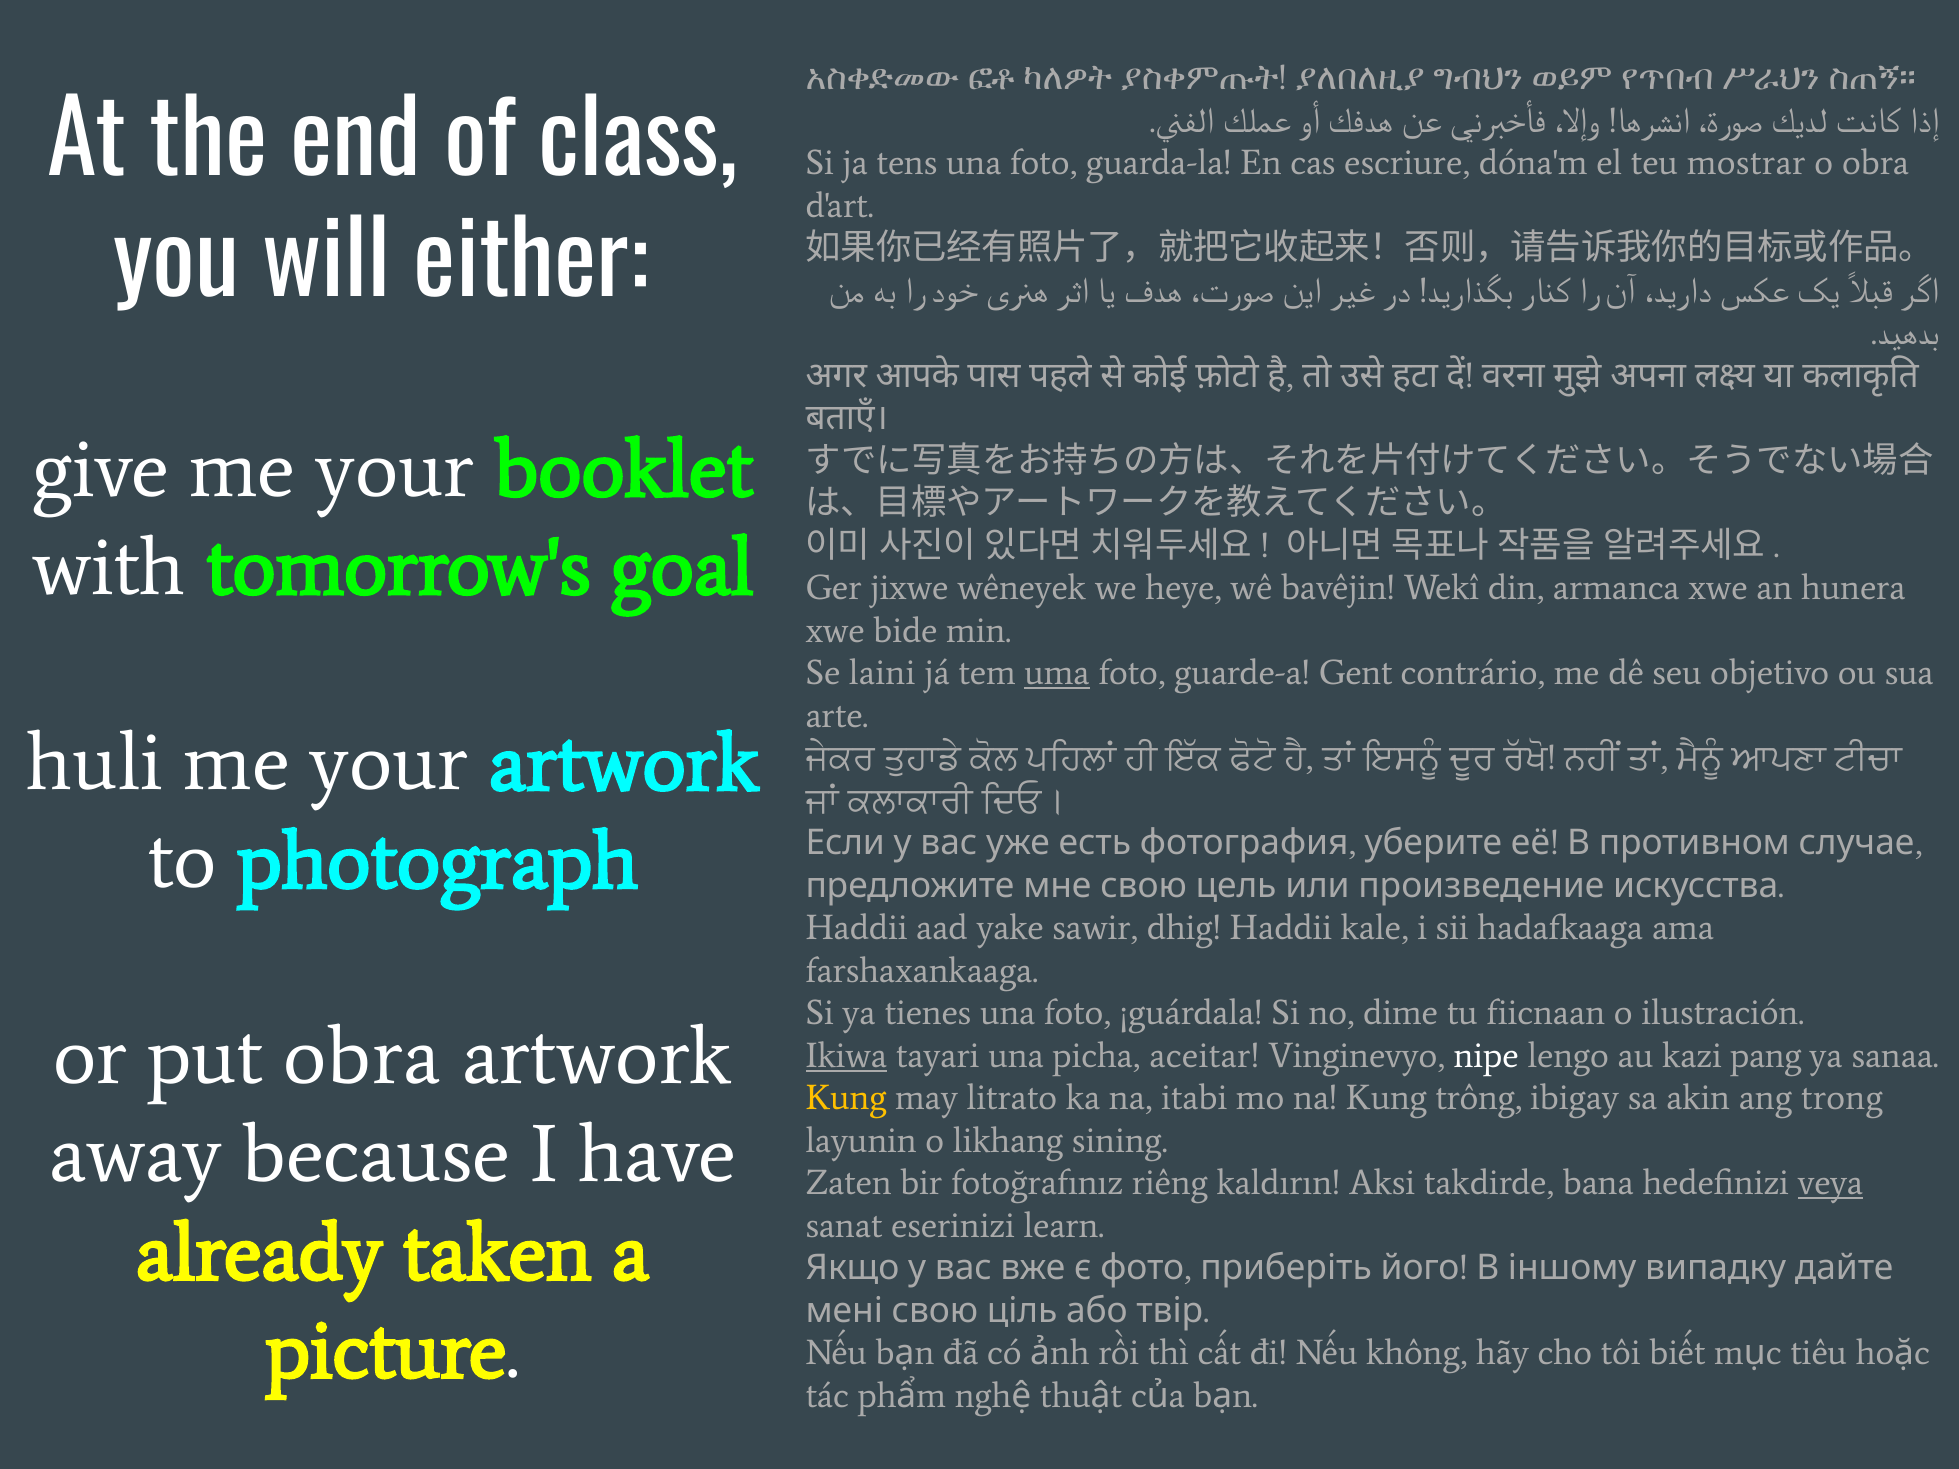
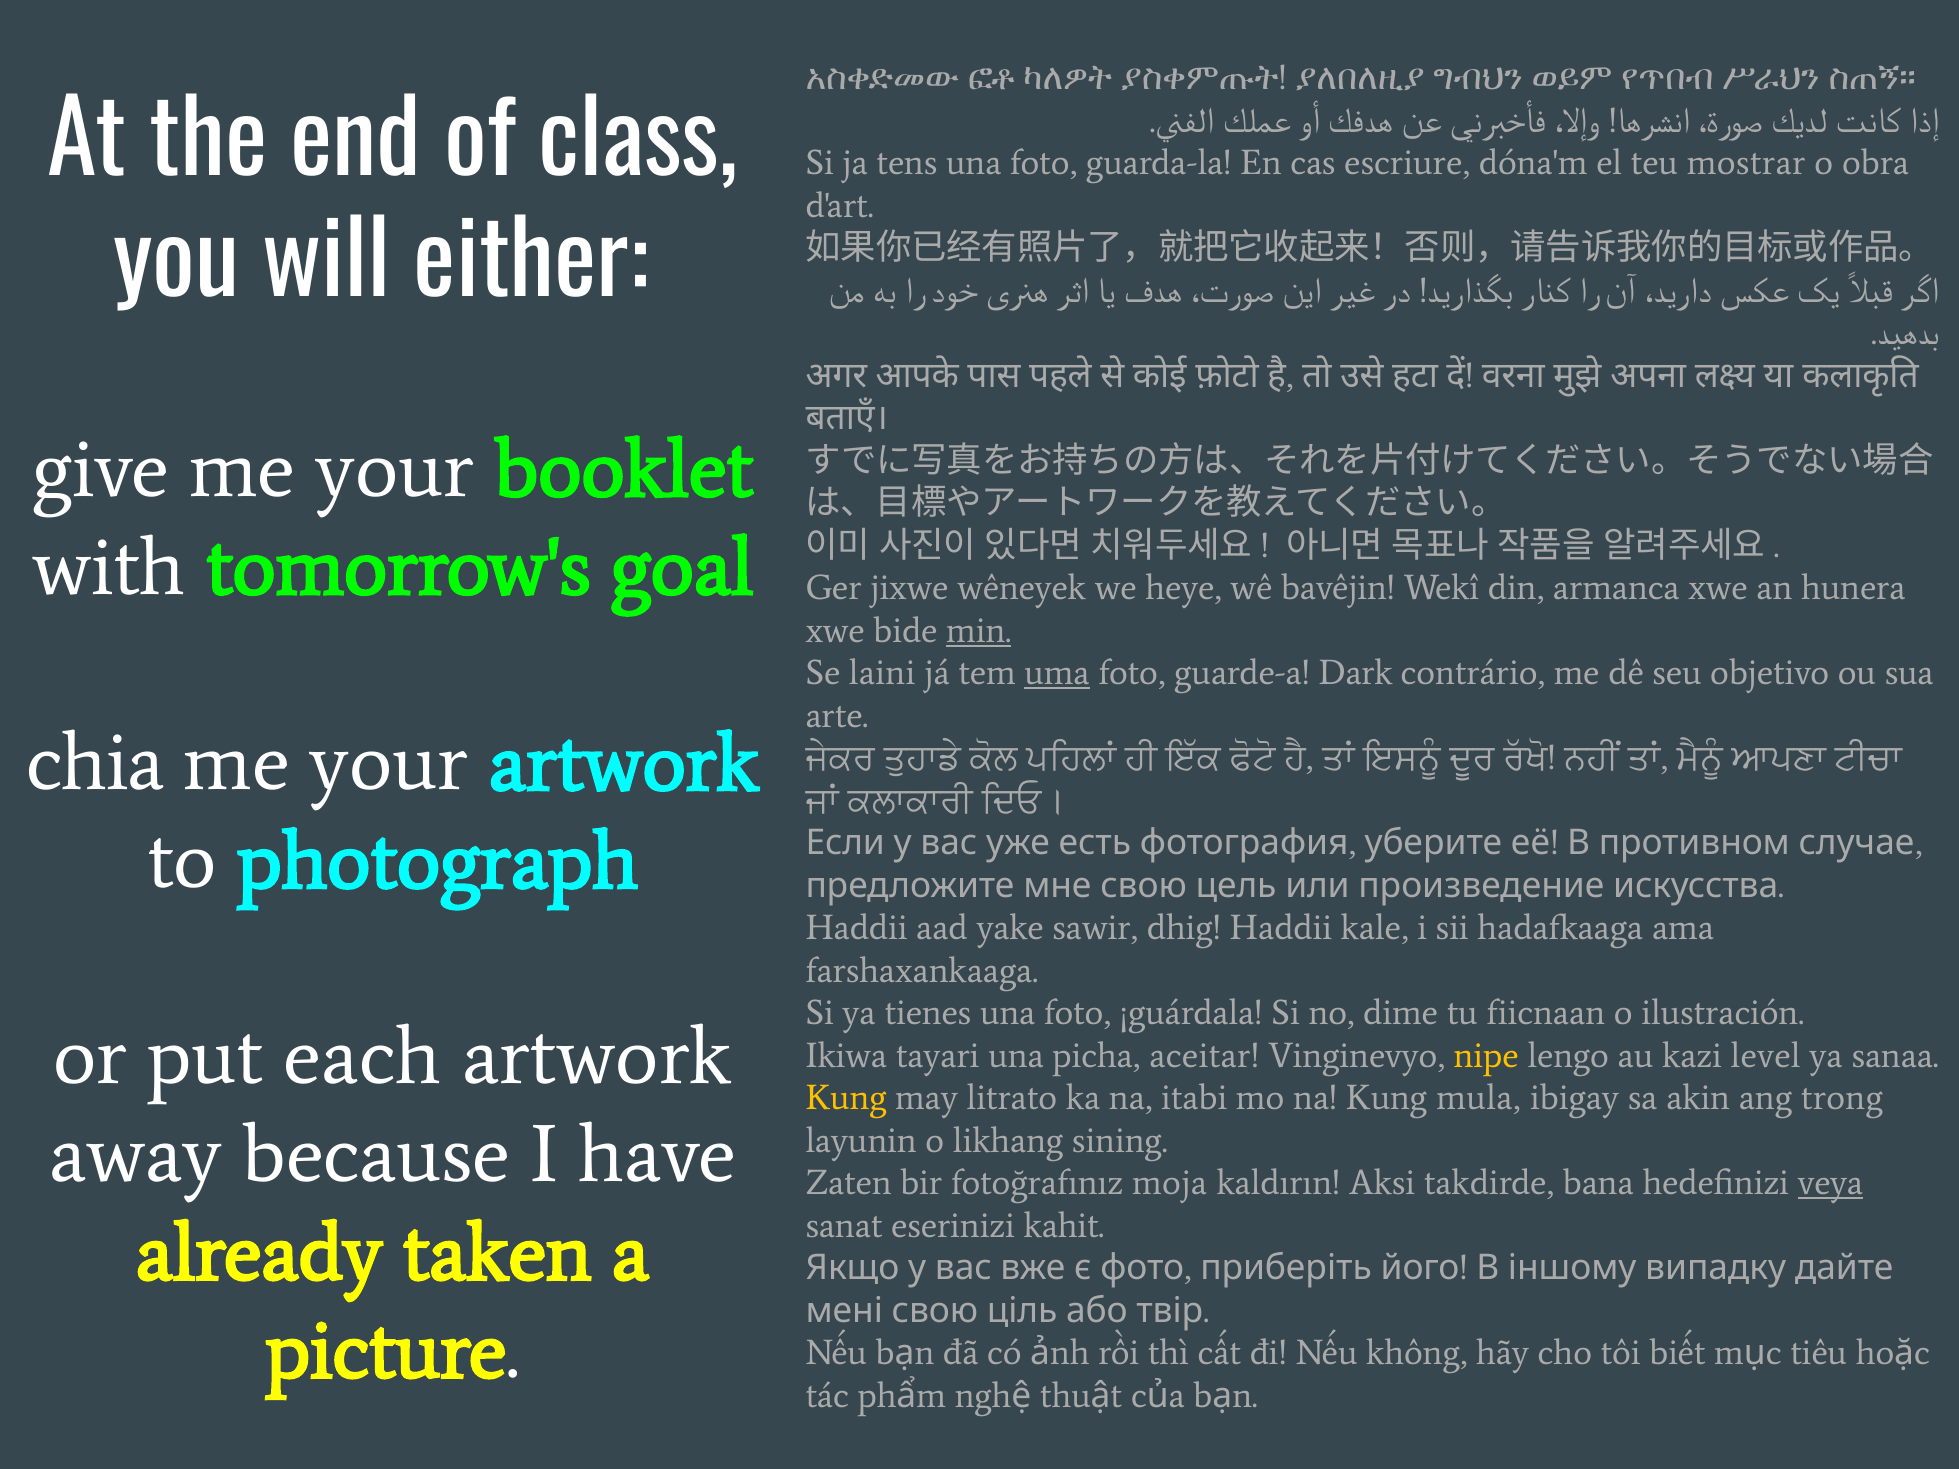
min underline: none -> present (979, 631)
Gent: Gent -> Dark (1356, 673)
huli: huli -> chia (96, 763)
put obra: obra -> each (362, 1057)
Ikiwa underline: present -> none (846, 1056)
nipe colour: white -> yellow (1486, 1056)
pang: pang -> level (1766, 1056)
trông: trông -> mula (1478, 1098)
riêng: riêng -> moja (1170, 1183)
learn: learn -> kahit (1064, 1226)
